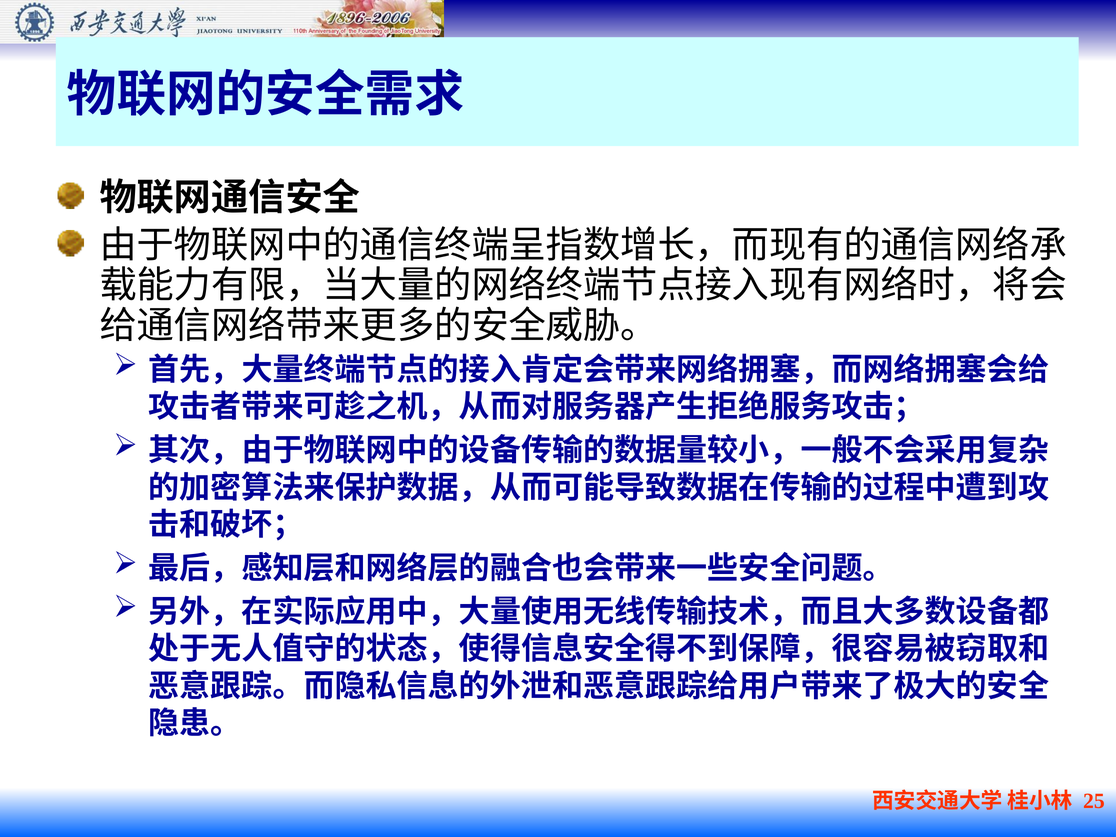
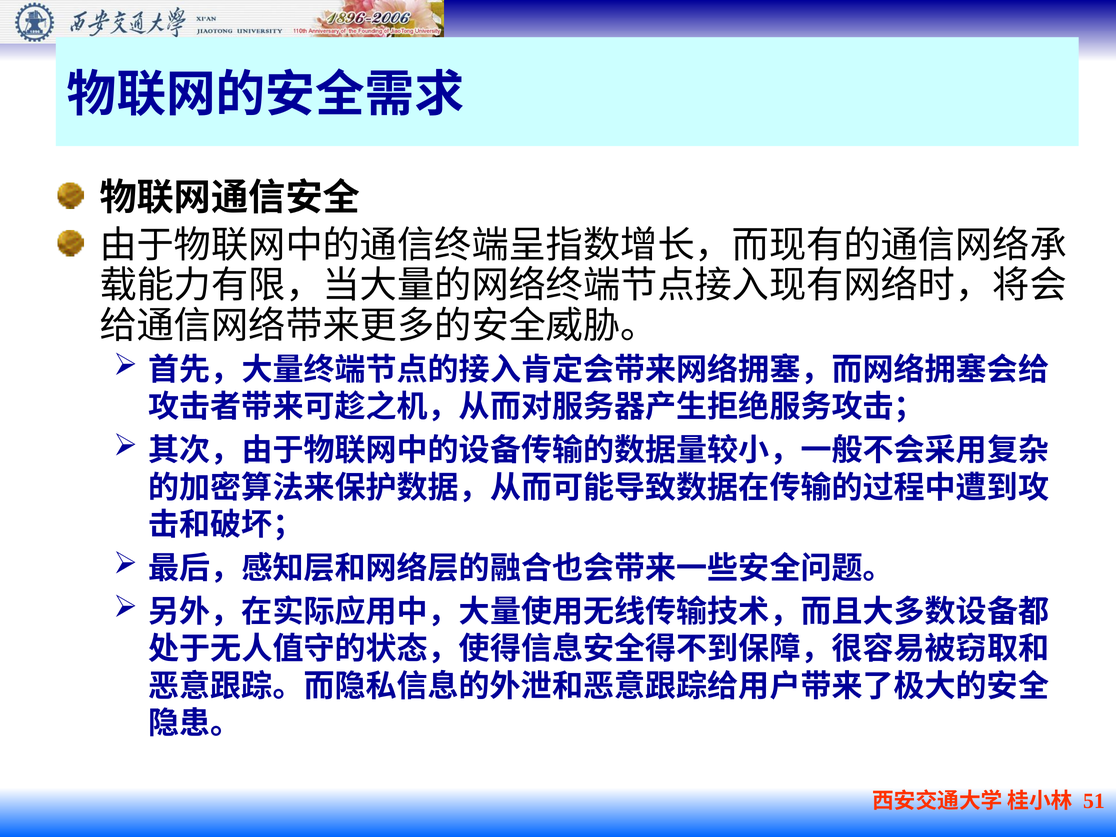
25: 25 -> 51 (1094, 801)
